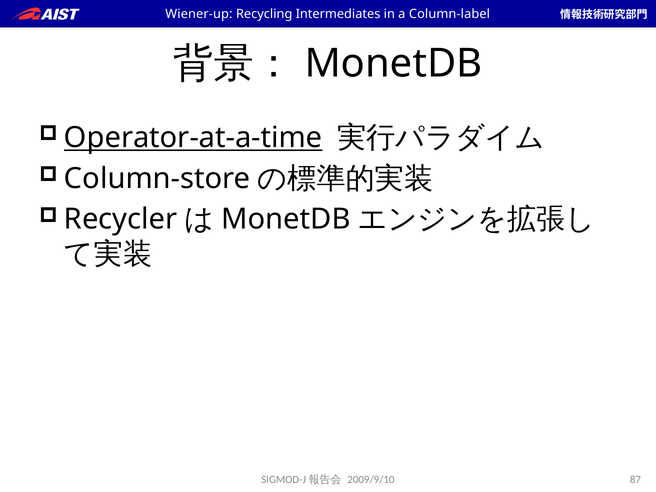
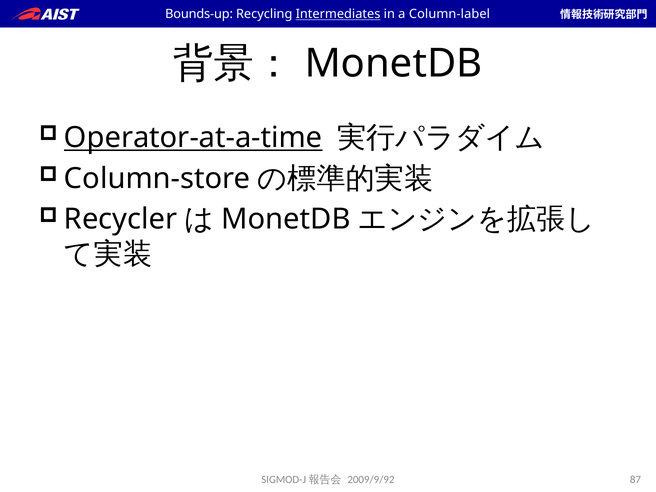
Wiener-up: Wiener-up -> Bounds-up (199, 14)
Intermediates underline: none -> present (338, 14)
2009/9/10: 2009/9/10 -> 2009/9/92 (371, 480)
